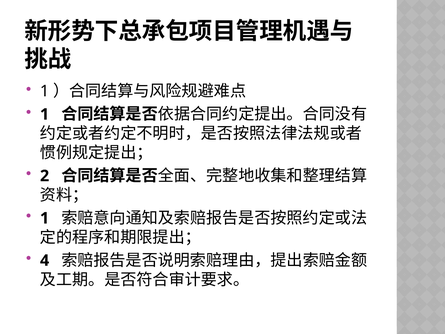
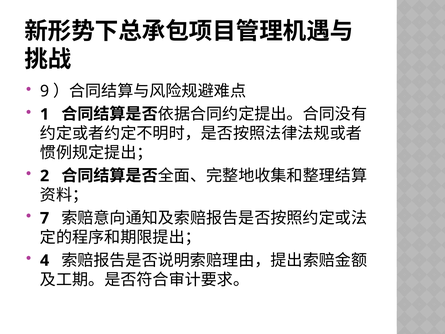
1: 1 -> 9 (45, 91)
1: 1 -> 7 (45, 218)
